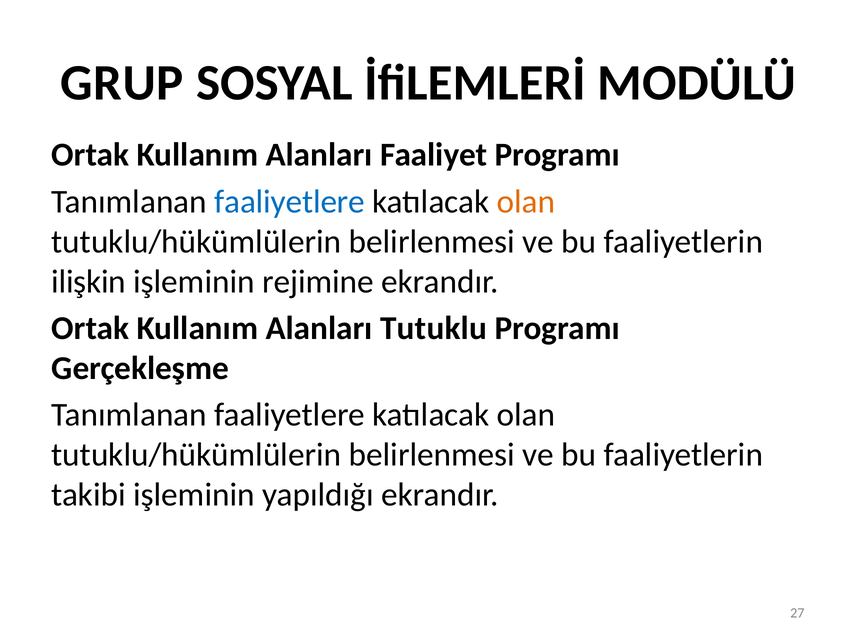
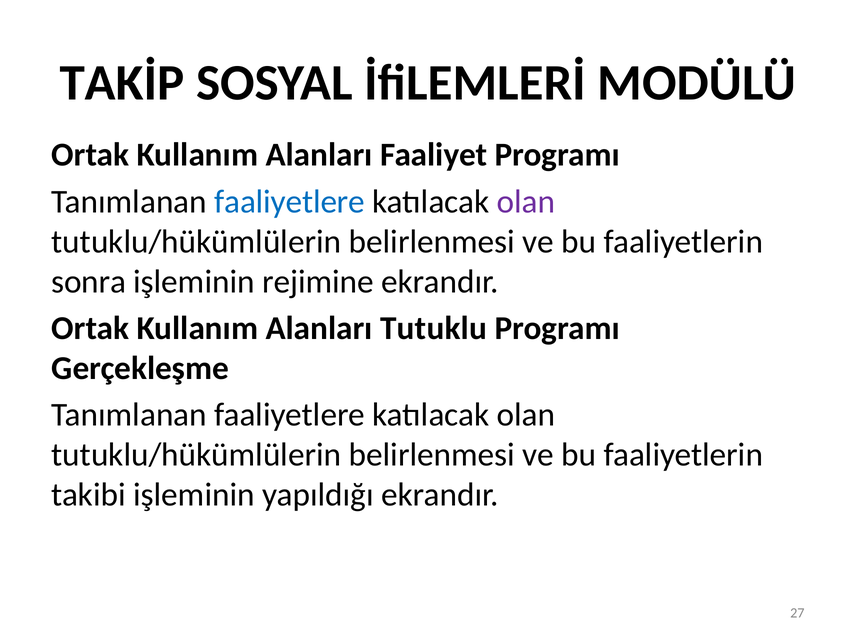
GRUP: GRUP -> TAKİP (122, 83)
olan colour: orange -> purple (526, 202)
ilişkin: ilişkin -> sonra (89, 282)
